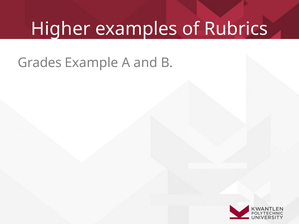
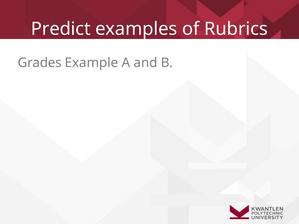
Higher: Higher -> Predict (61, 29)
